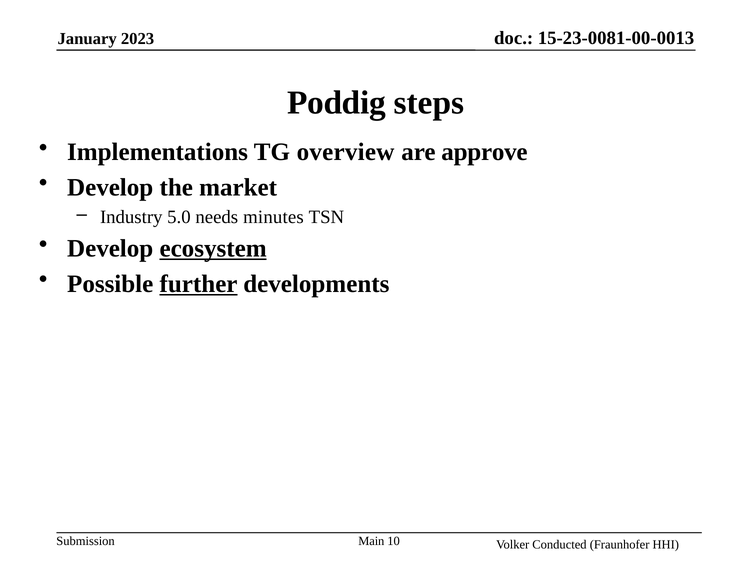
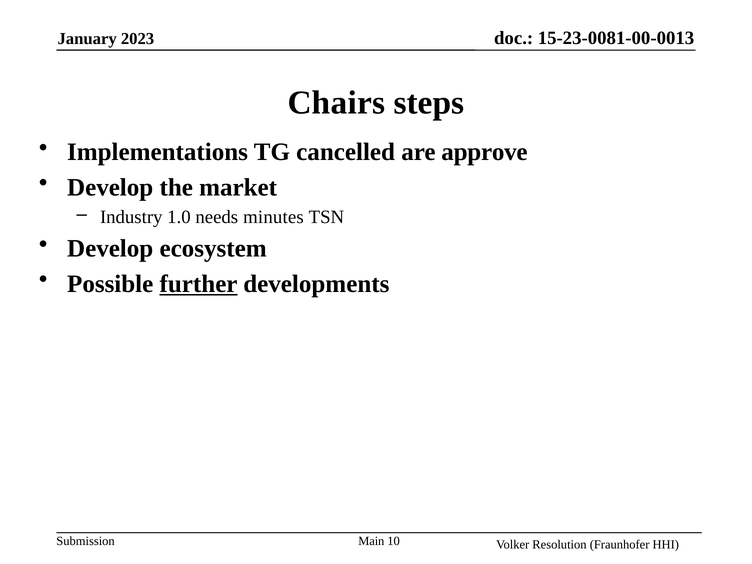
Poddig: Poddig -> Chairs (336, 103)
overview: overview -> cancelled (346, 152)
5.0: 5.0 -> 1.0 (179, 217)
ecosystem underline: present -> none (213, 249)
Conducted: Conducted -> Resolution (559, 545)
